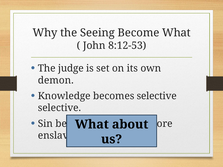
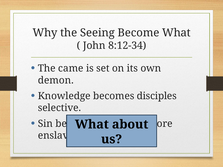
8:12-53: 8:12-53 -> 8:12-34 (127, 46)
judge: judge -> came (71, 68)
becomes selective: selective -> disciples (157, 96)
